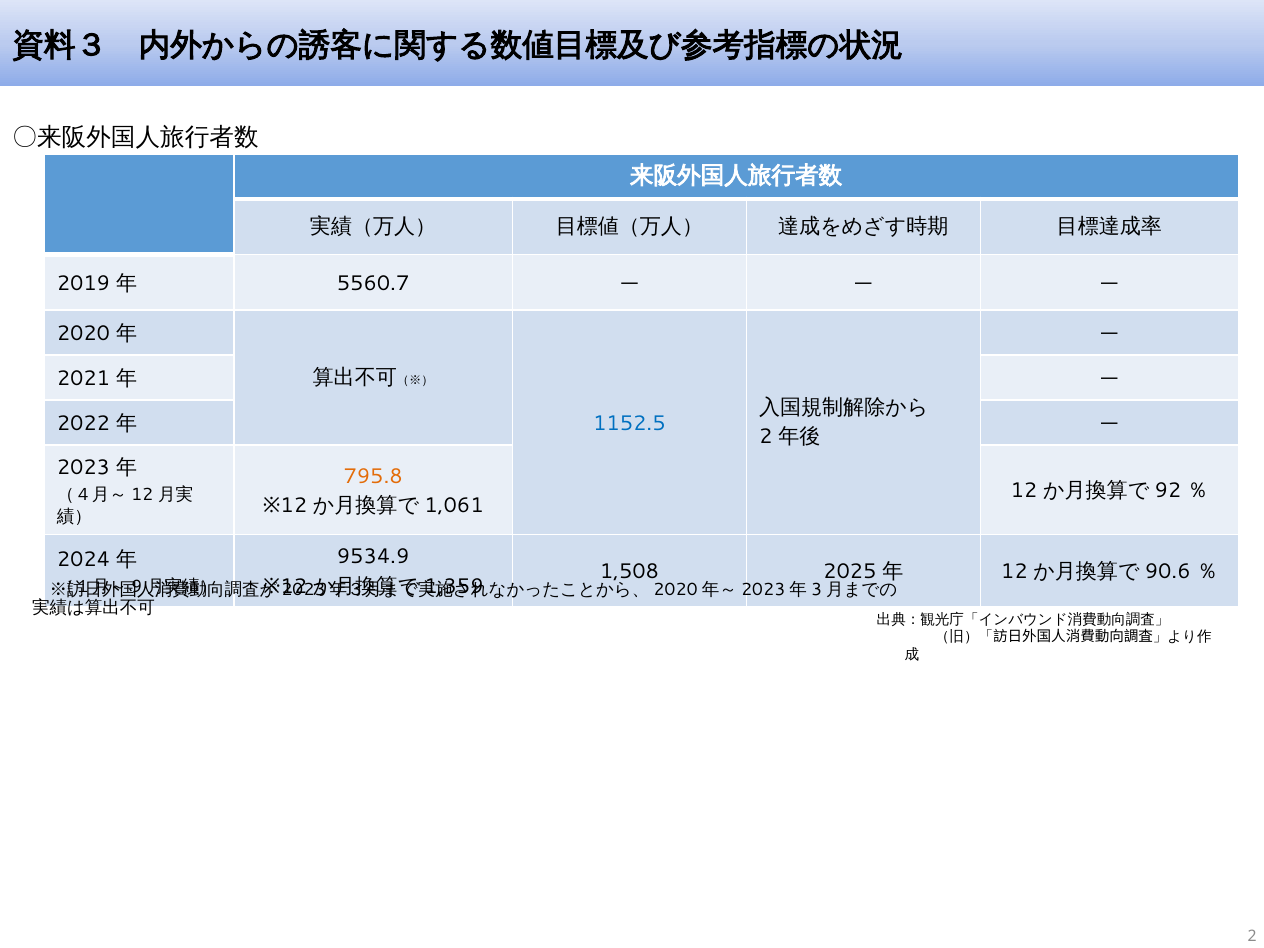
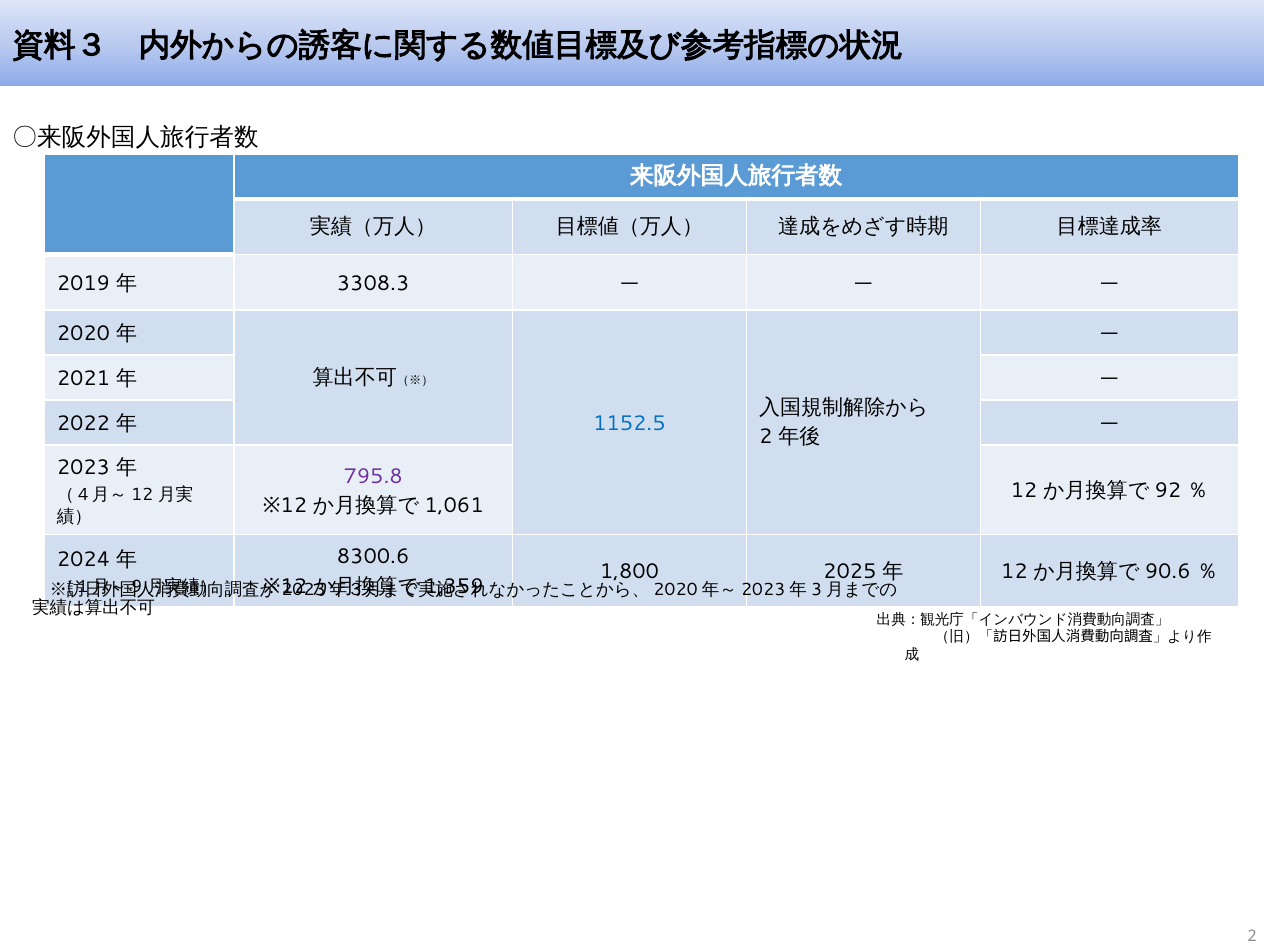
5560.7: 5560.7 -> 3308.3 (373, 283)
795.8 colour: orange -> purple (373, 476)
9534.9: 9534.9 -> 8300.6 (373, 557)
1,508: 1,508 -> 1,800 (629, 572)
